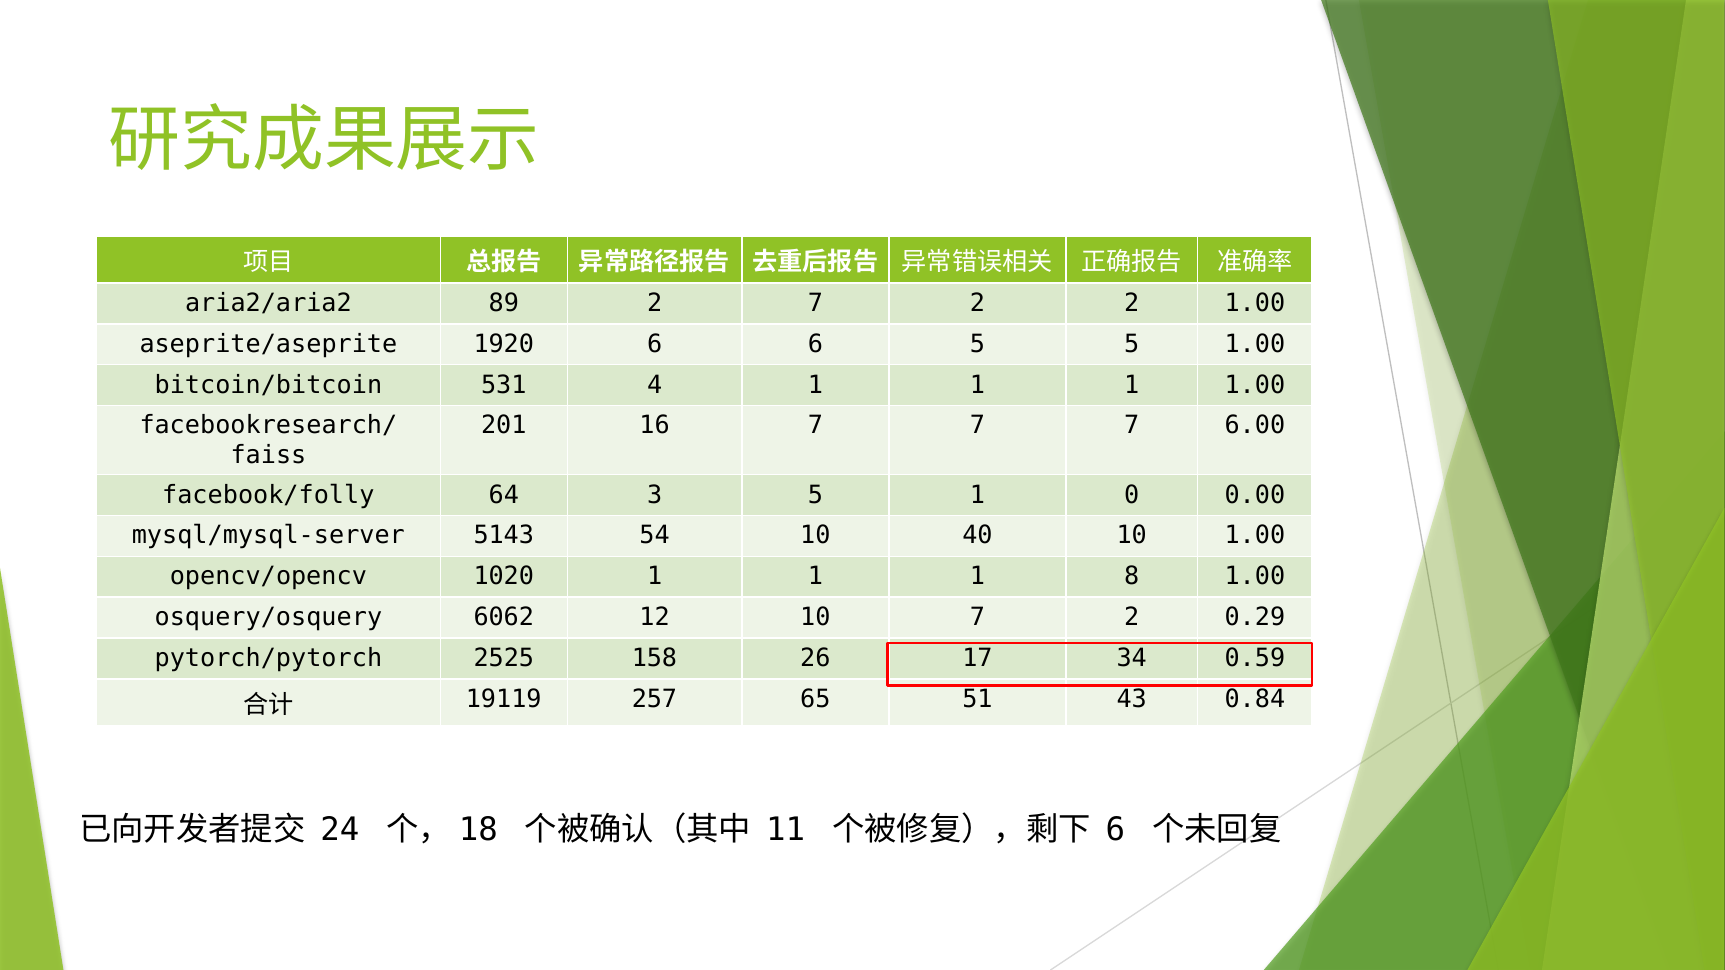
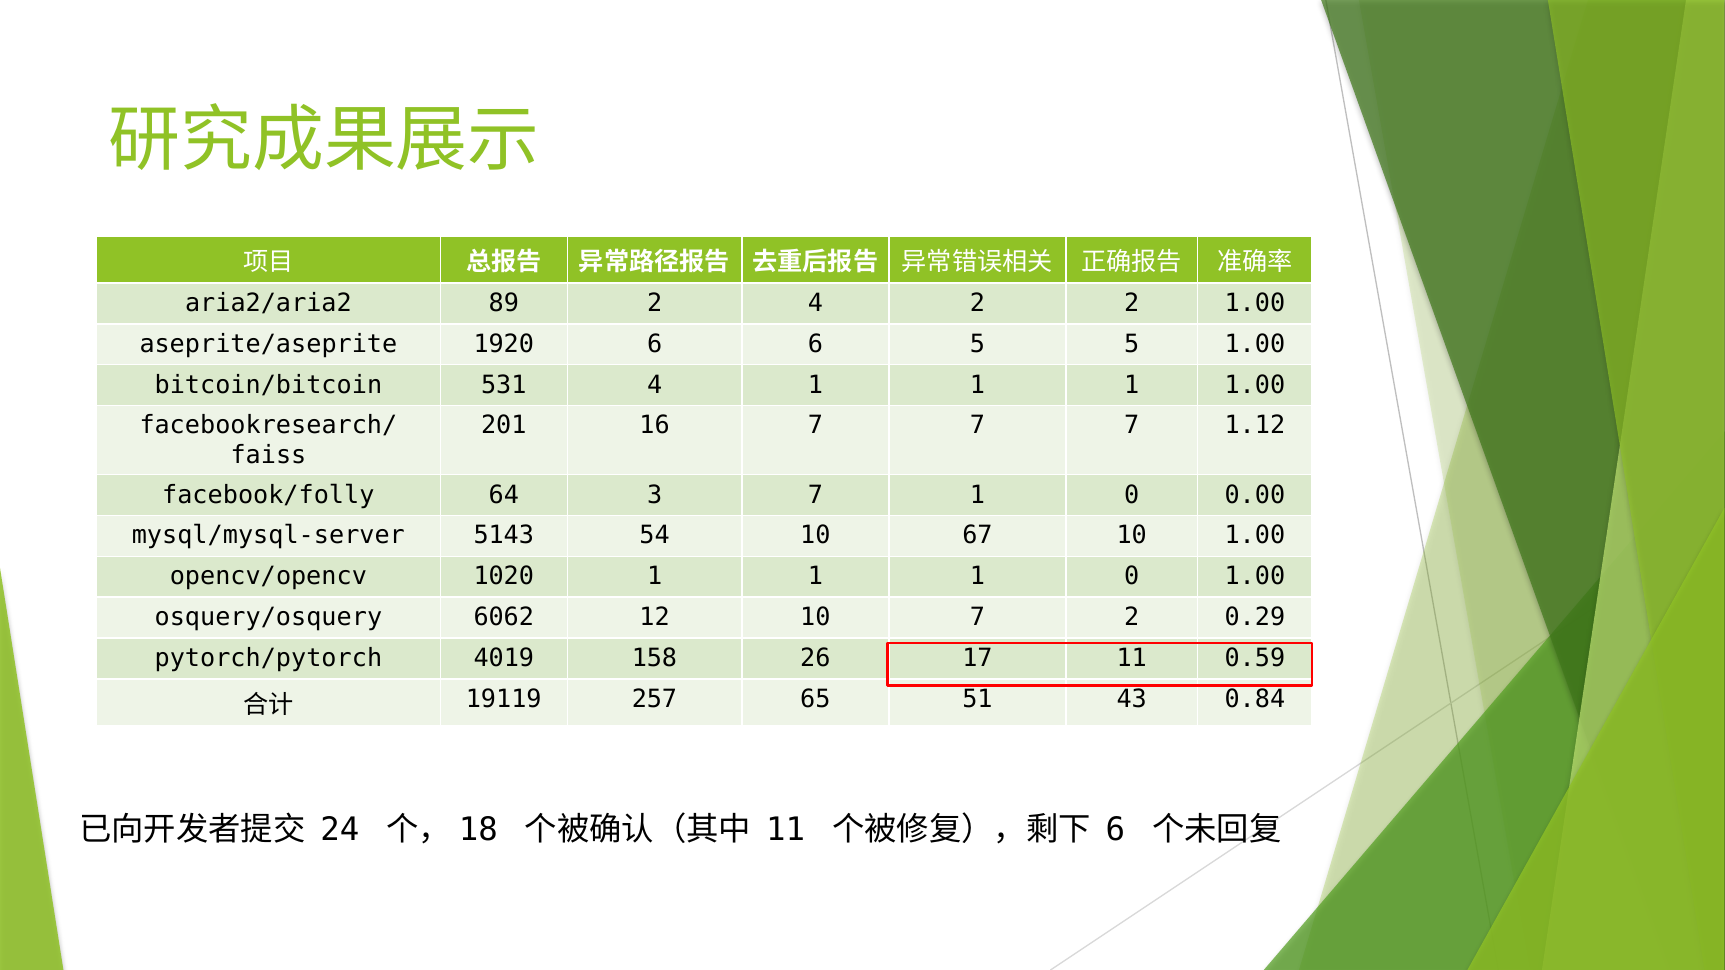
2 7: 7 -> 4 (815, 303)
6.00: 6.00 -> 1.12 (1255, 426)
3 5: 5 -> 7 (815, 495)
40: 40 -> 67 (977, 536)
1 1 8: 8 -> 0 (1132, 577)
2525: 2525 -> 4019 (504, 658)
17 34: 34 -> 11 (1132, 658)
